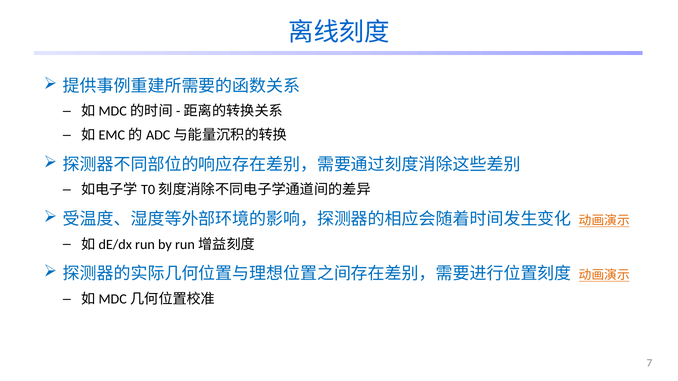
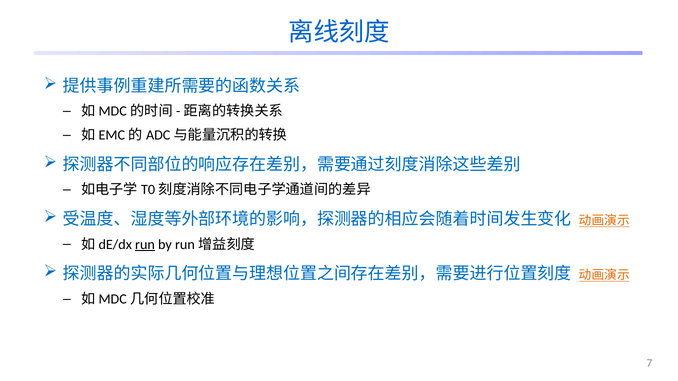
run underline: none -> present (145, 245)
